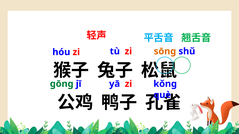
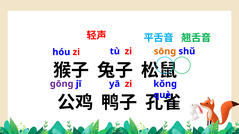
ɡōnɡ colour: green -> purple (62, 84)
